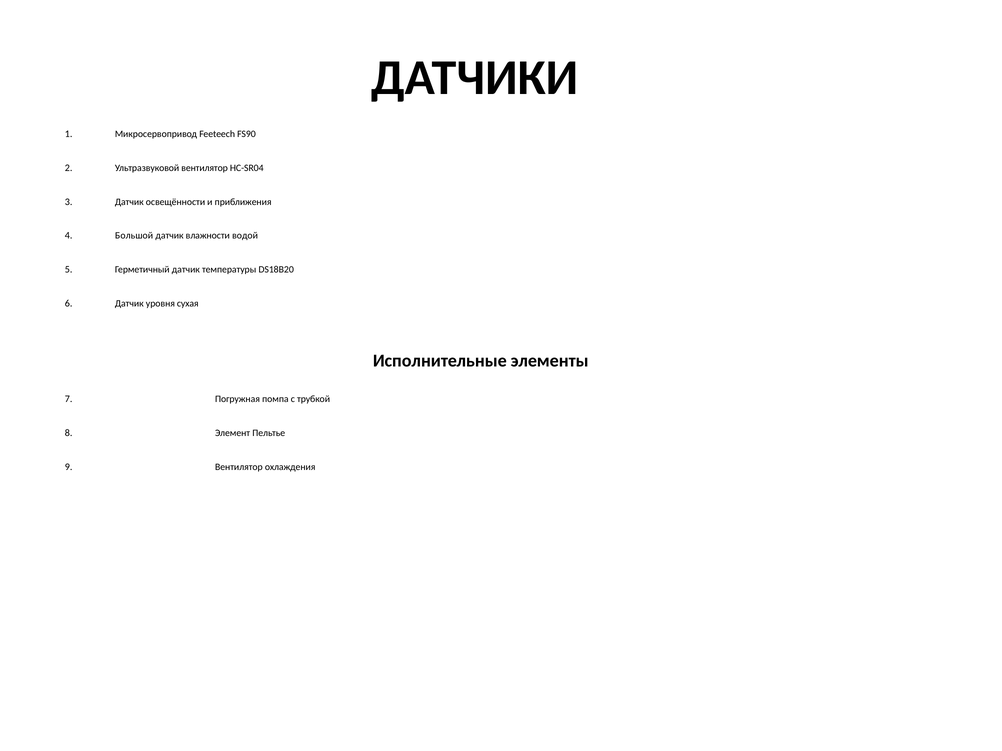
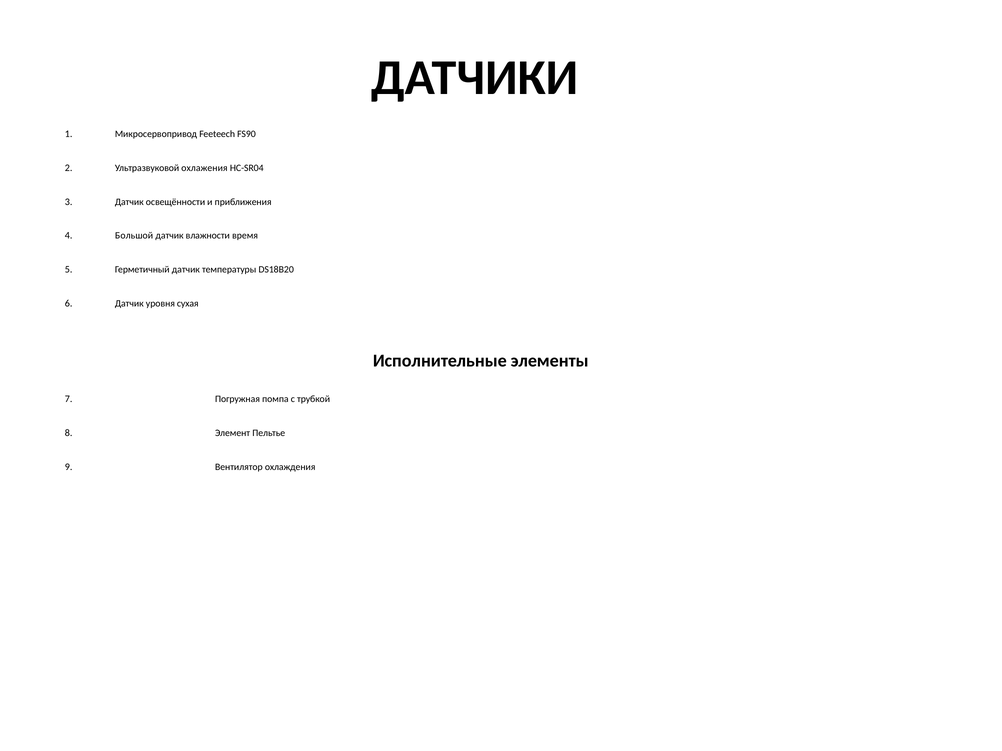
Ультразвуковой вентилятор: вентилятор -> охлажения (204, 168)
водой: водой -> время (245, 236)
